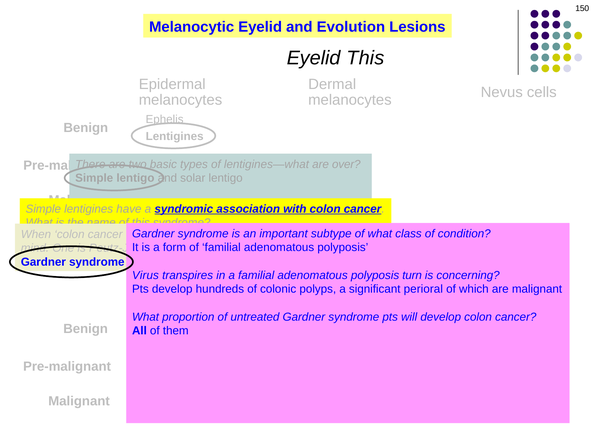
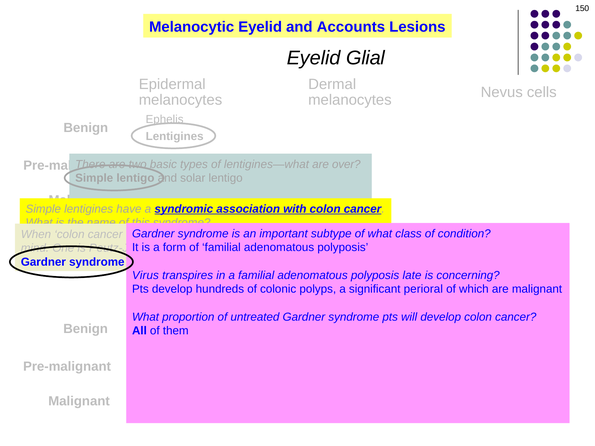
Evolution: Evolution -> Accounts (351, 27)
Eyelid This: This -> Glial (366, 58)
turn: turn -> late (412, 275)
